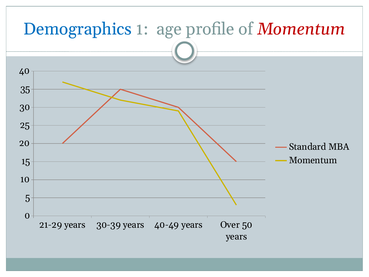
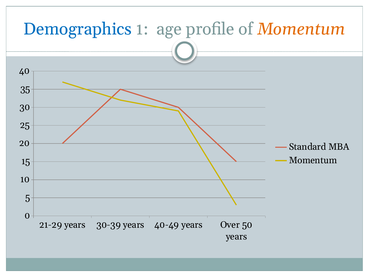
Momentum colour: red -> orange (301, 29)
